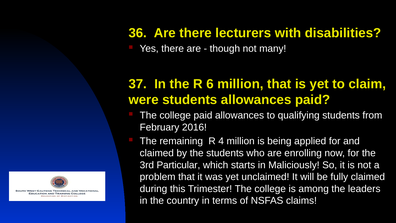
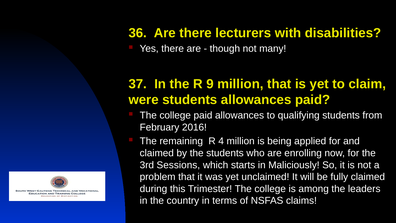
6: 6 -> 9 (210, 84)
Particular: Particular -> Sessions (178, 165)
